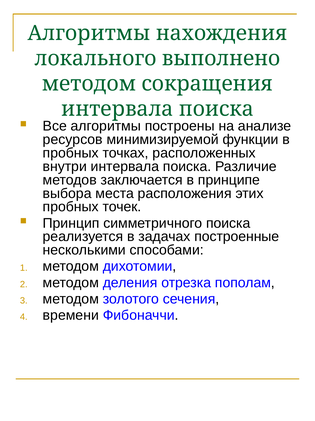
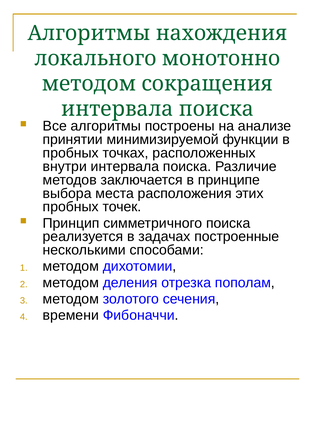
выполнено: выполнено -> монотонно (221, 58)
ресурсов: ресурсов -> принятии (73, 139)
